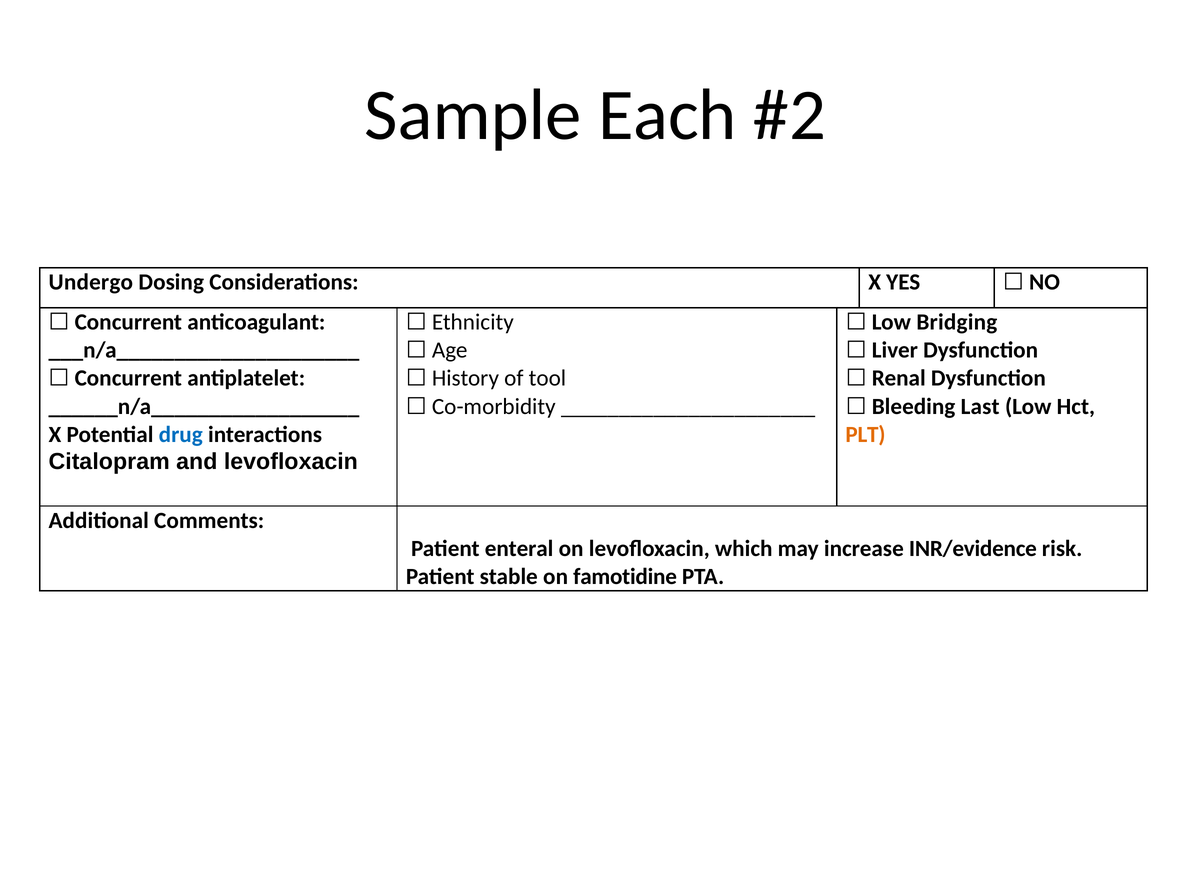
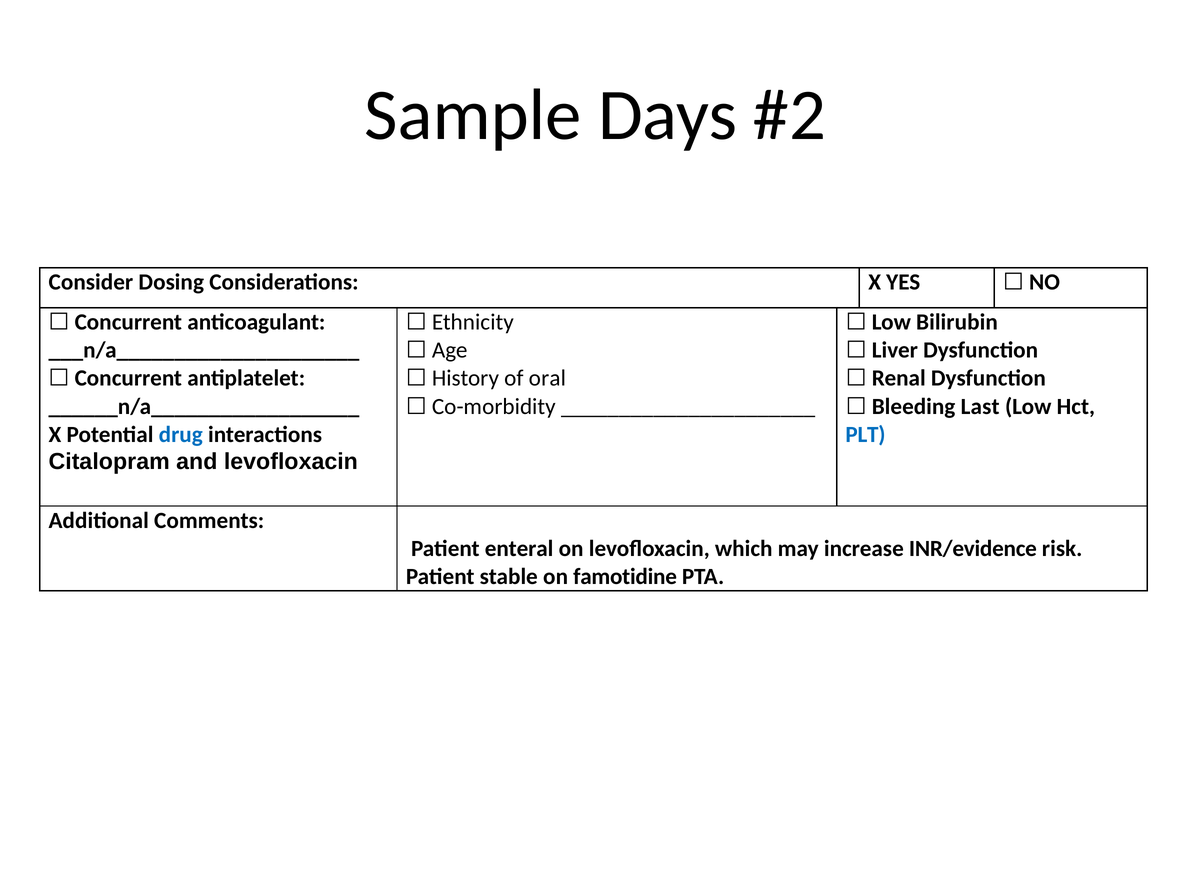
Each: Each -> Days (668, 115)
Undergo: Undergo -> Consider (91, 282)
Bridging: Bridging -> Bilirubin (957, 322)
tool: tool -> oral (547, 378)
PLT colour: orange -> blue (865, 435)
